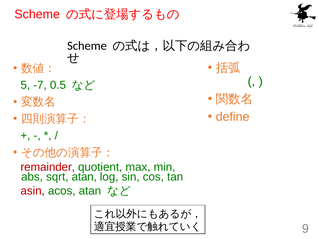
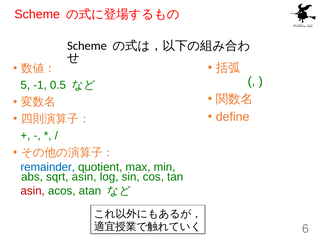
-7: -7 -> -1 (40, 85)
remainder colour: red -> blue (48, 167)
sqrt atan: atan -> asin (84, 177)
9: 9 -> 6 (305, 229)
